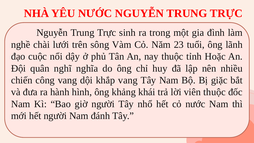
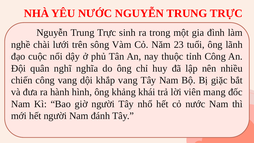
tỉnh Hoặc: Hoặc -> Công (215, 56)
viên thuộc: thuộc -> mang (214, 92)
